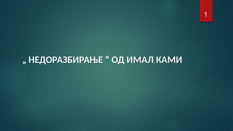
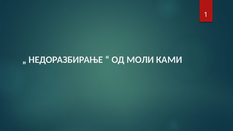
ИМАЛ: ИМАЛ -> МОЛИ (140, 60)
